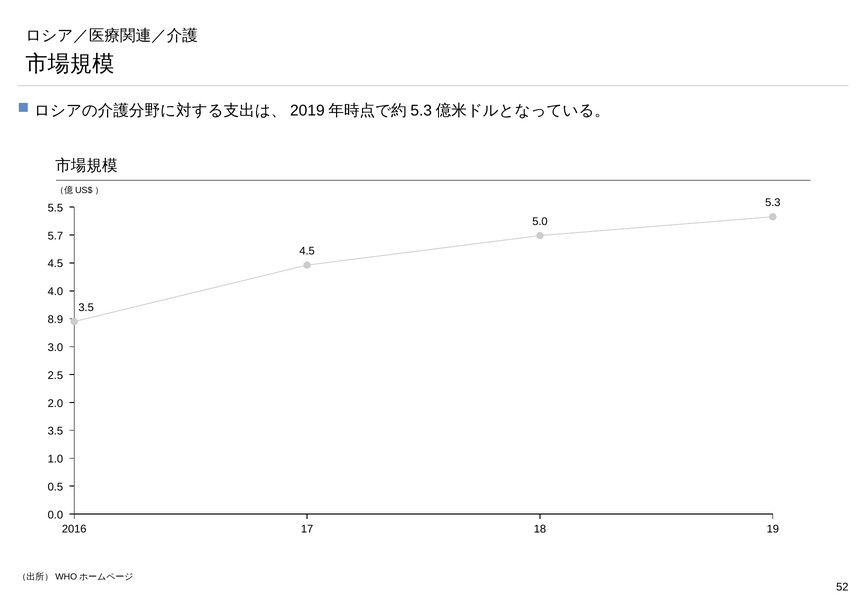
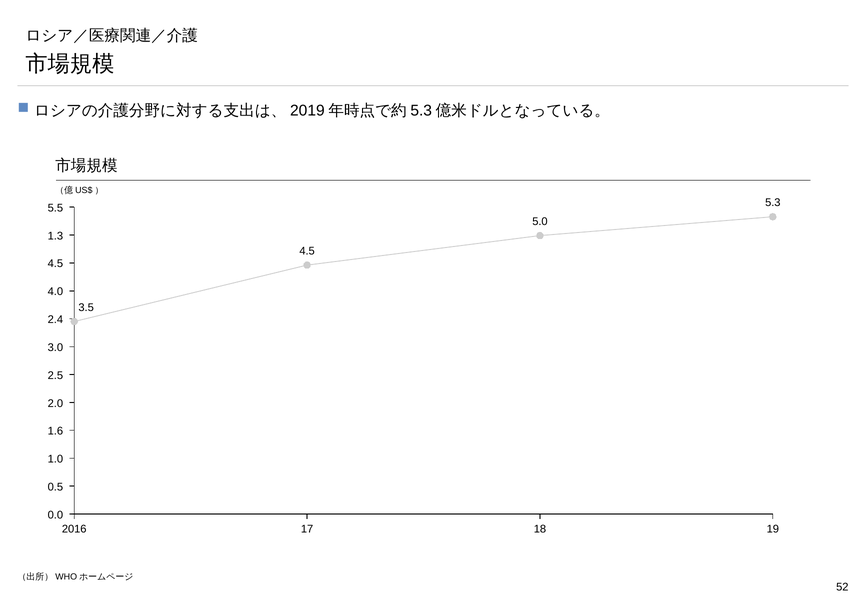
5.7: 5.7 -> 1.3 (55, 236)
8.9: 8.9 -> 2.4 (55, 319)
3.5: 3.5 -> 1.6 (55, 431)
